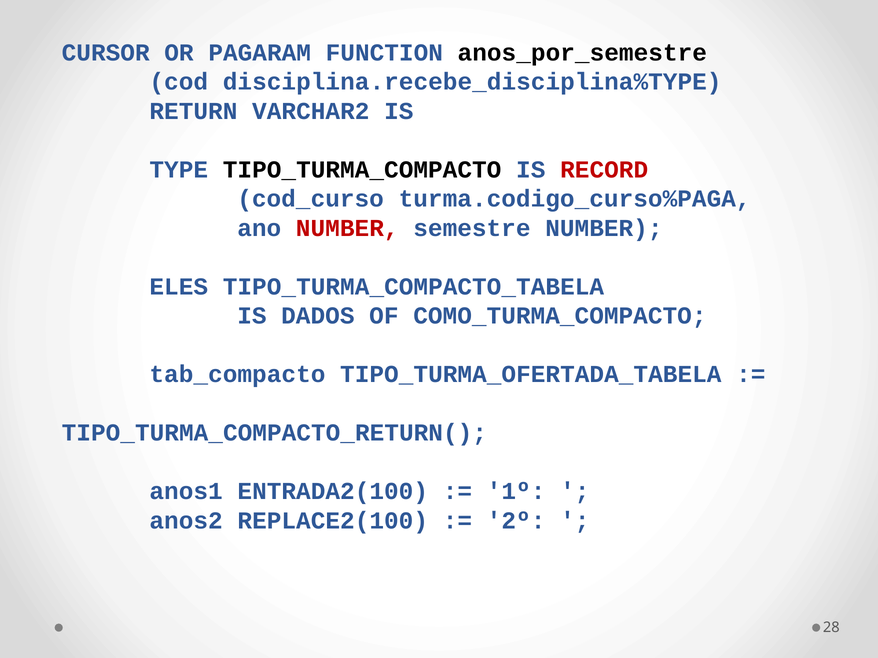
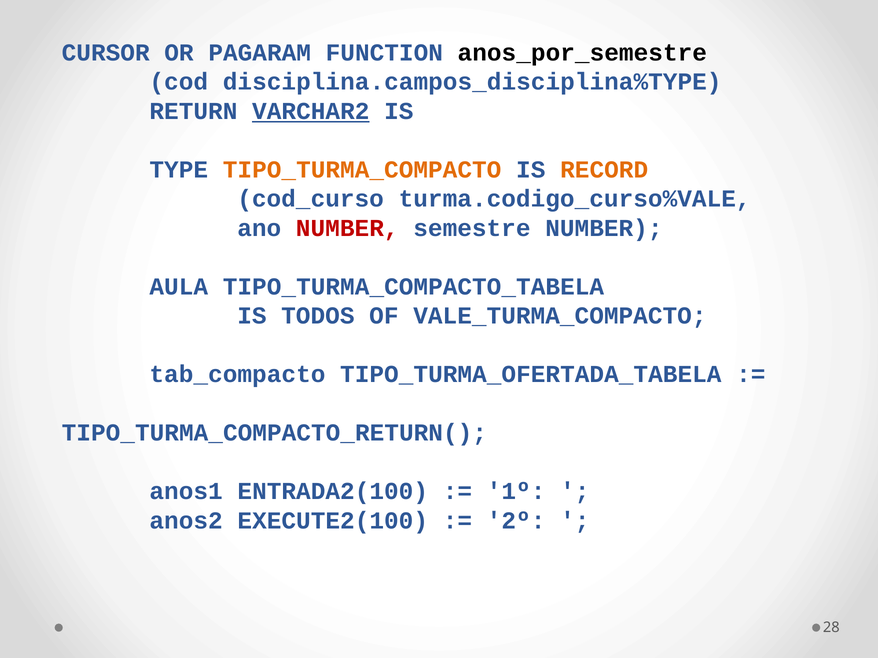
disciplina.recebe_disciplina%TYPE: disciplina.recebe_disciplina%TYPE -> disciplina.campos_disciplina%TYPE (472, 82)
VARCHAR2 underline: none -> present (311, 111)
TIPO_TURMA_COMPACTO colour: black -> orange (362, 170)
RECORD colour: red -> orange (604, 170)
turma.codigo_curso%PAGA: turma.codigo_curso%PAGA -> turma.codigo_curso%VALE (575, 199)
ELES: ELES -> AULA (179, 287)
DADOS: DADOS -> TODOS (318, 316)
COMO_TURMA_COMPACTO: COMO_TURMA_COMPACTO -> VALE_TURMA_COMPACTO (560, 316)
REPLACE2(100: REPLACE2(100 -> EXECUTE2(100 (333, 521)
